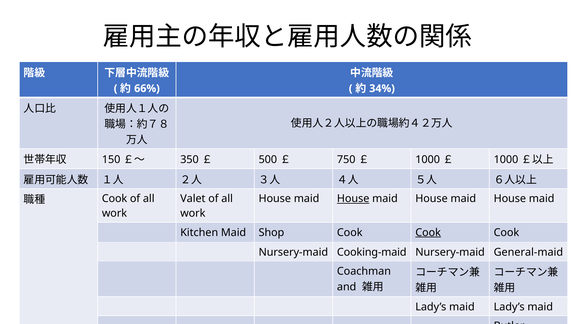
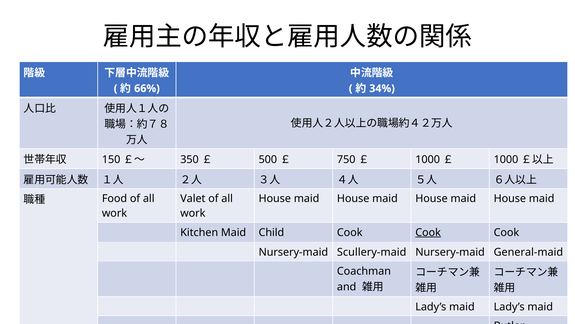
Cook: Cook -> Food (115, 198)
House underline: present -> none (353, 198)
Shop: Shop -> Child (271, 232)
Cooking-maid: Cooking-maid -> Scullery-maid (372, 252)
